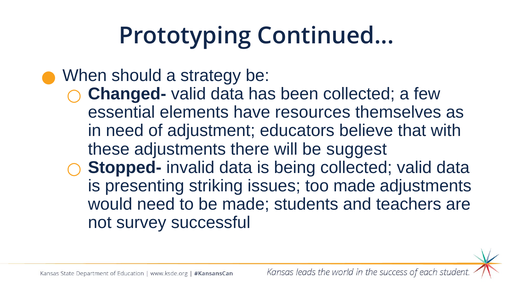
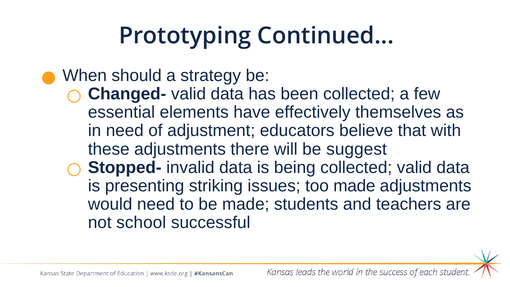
resources: resources -> effectively (313, 112)
survey: survey -> school (141, 222)
